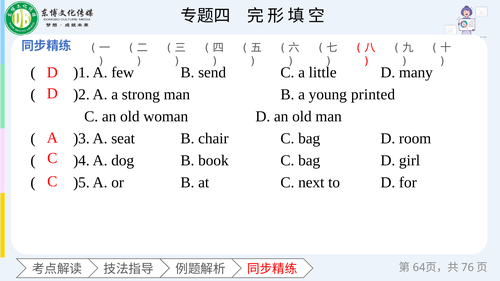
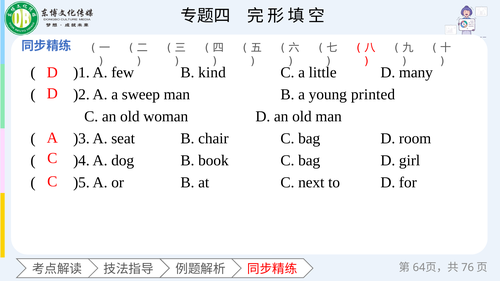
send: send -> kind (212, 73)
strong: strong -> sweep (141, 95)
